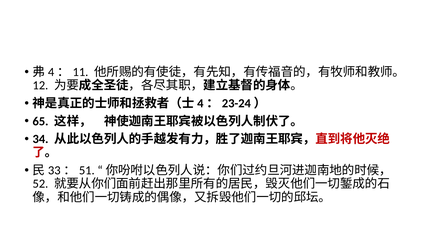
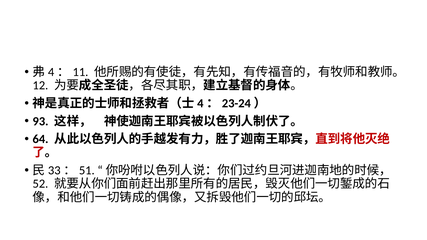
65: 65 -> 93 (41, 121)
34: 34 -> 64 (41, 139)
